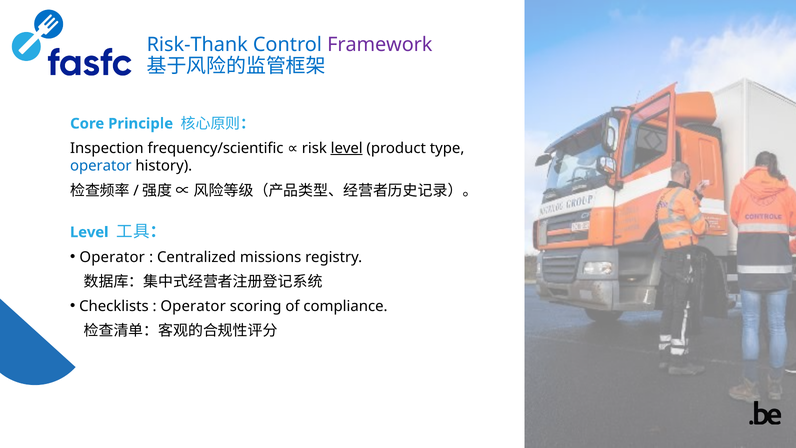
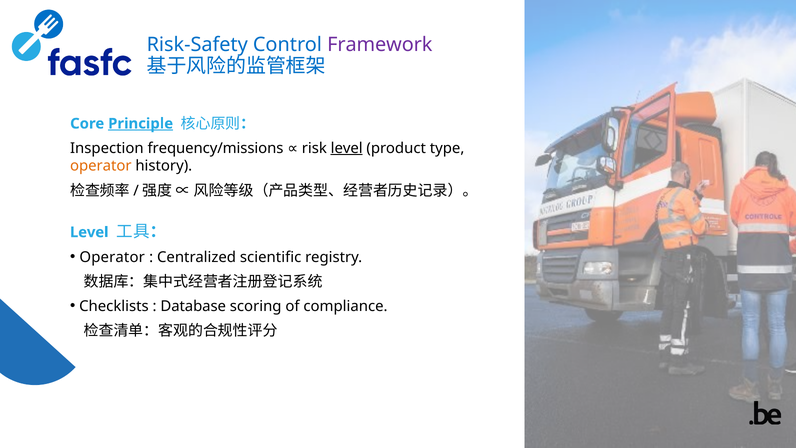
Risk-Thank: Risk-Thank -> Risk-Safety (197, 45)
Principle underline: none -> present (141, 124)
frequency/scientific: frequency/scientific -> frequency/missions (216, 148)
operator colour: blue -> orange (101, 166)
missions: missions -> scientific (271, 257)
Operator: Operator -> Database (193, 306)
